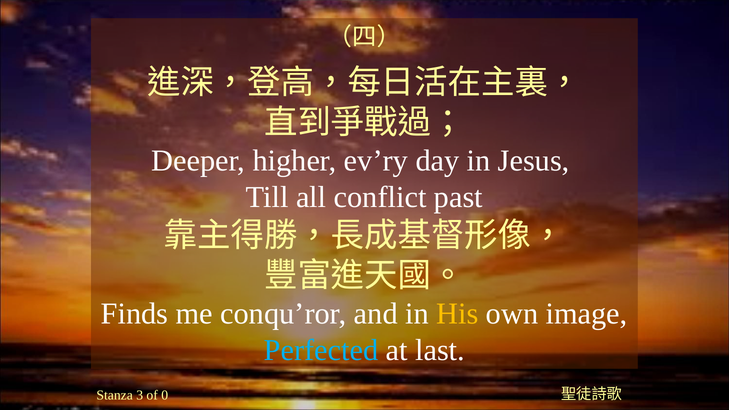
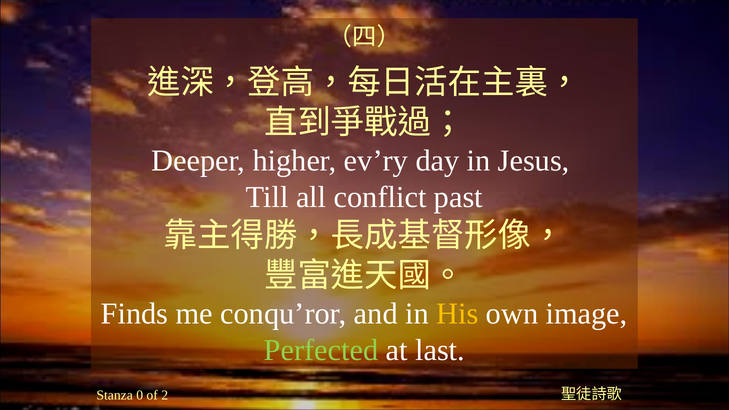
Perfected colour: light blue -> light green (321, 350)
3: 3 -> 0 (140, 395)
0: 0 -> 2 (165, 395)
